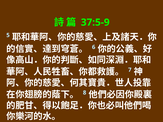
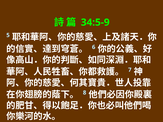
37:5-9: 37:5-9 -> 34:5-9 (95, 22)
